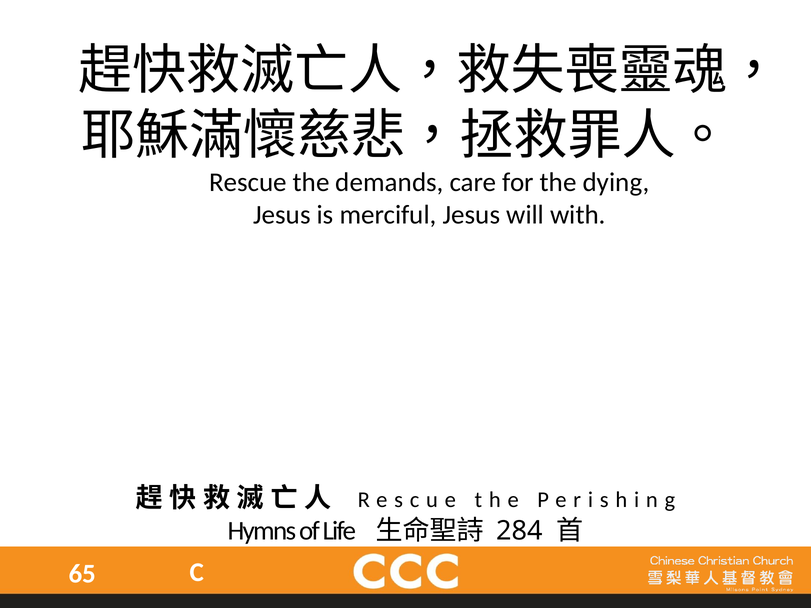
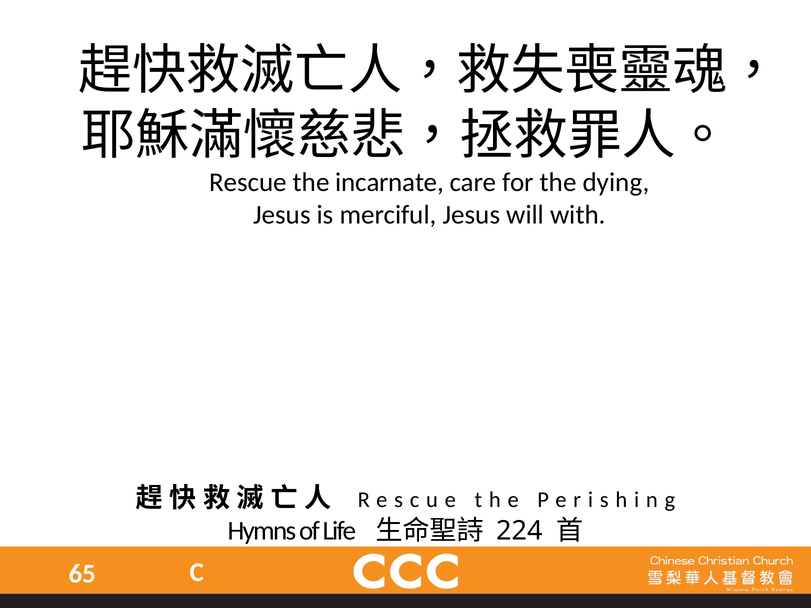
demands: demands -> incarnate (390, 183)
284: 284 -> 224 (520, 531)
